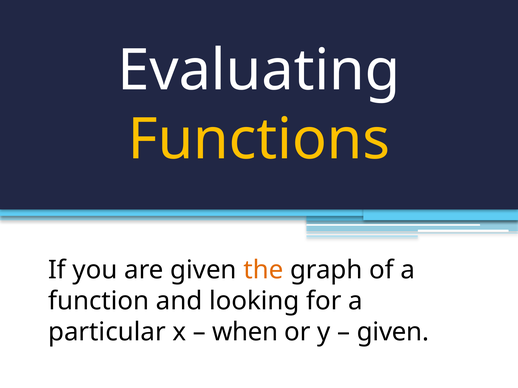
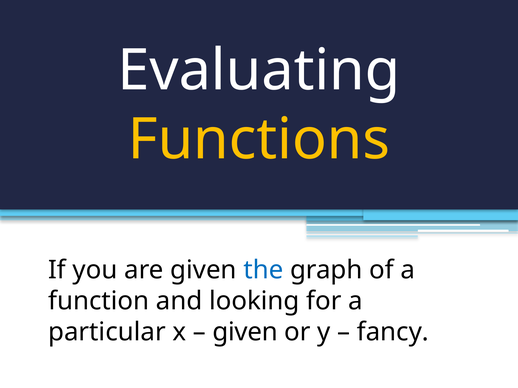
the colour: orange -> blue (263, 270)
when: when -> given (245, 332)
given: given -> fancy (393, 332)
